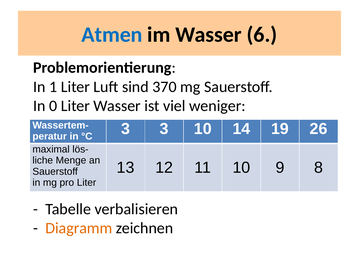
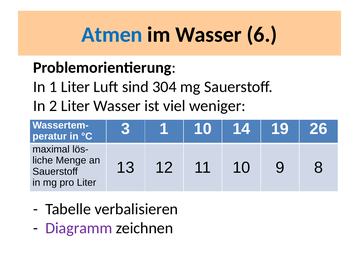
370: 370 -> 304 (164, 87)
0: 0 -> 2 (53, 106)
3 3: 3 -> 1 (164, 129)
Diagramm colour: orange -> purple (79, 228)
